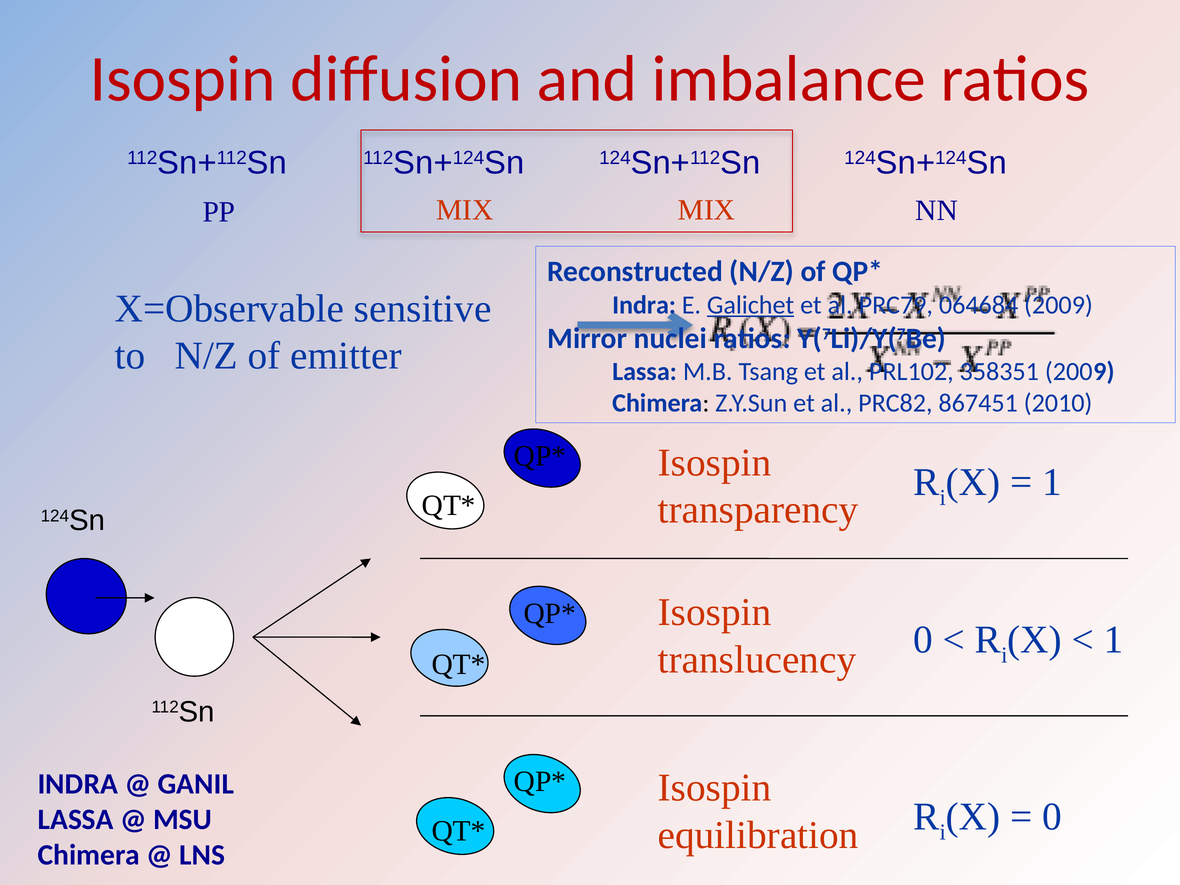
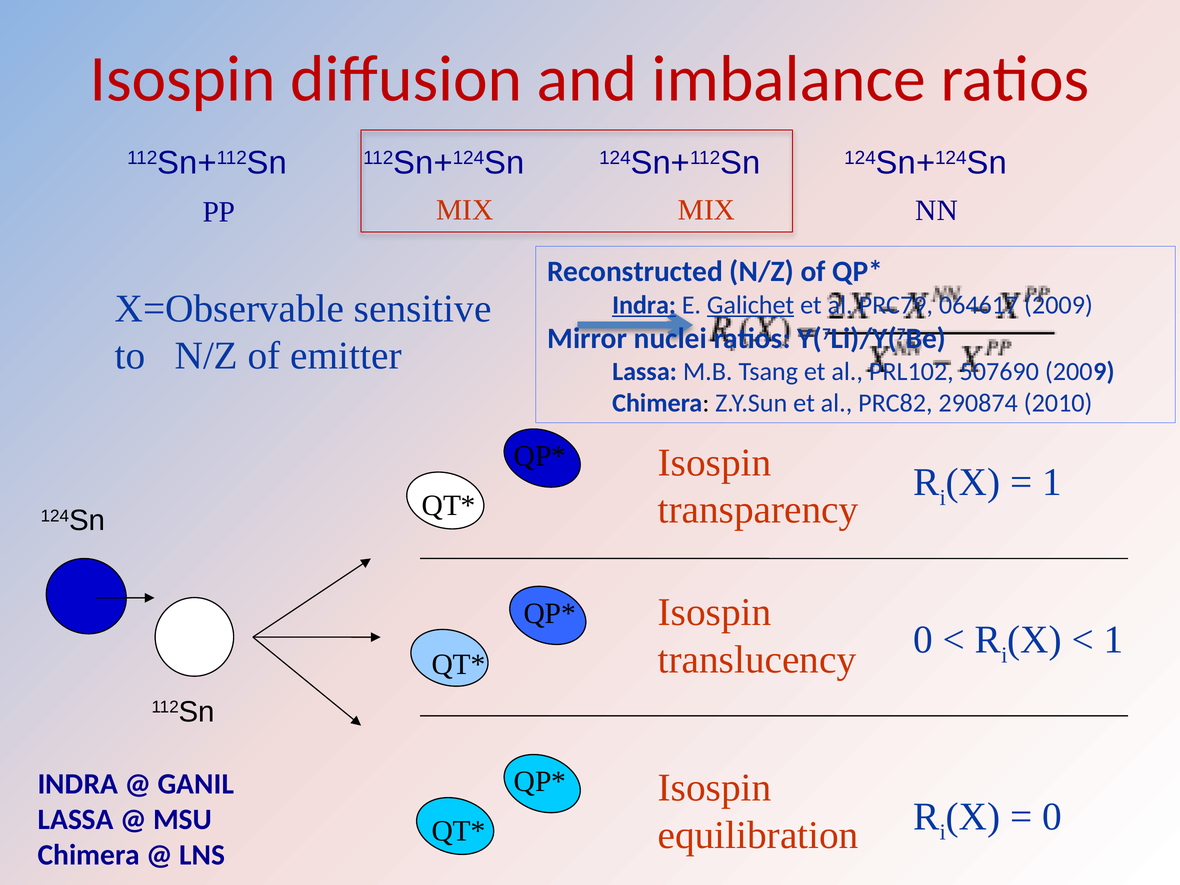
Indra underline: none -> present (644, 305)
064684: 064684 -> 064617 (979, 305)
358351: 358351 -> 507690 (999, 372)
867451: 867451 -> 290874 (978, 403)
